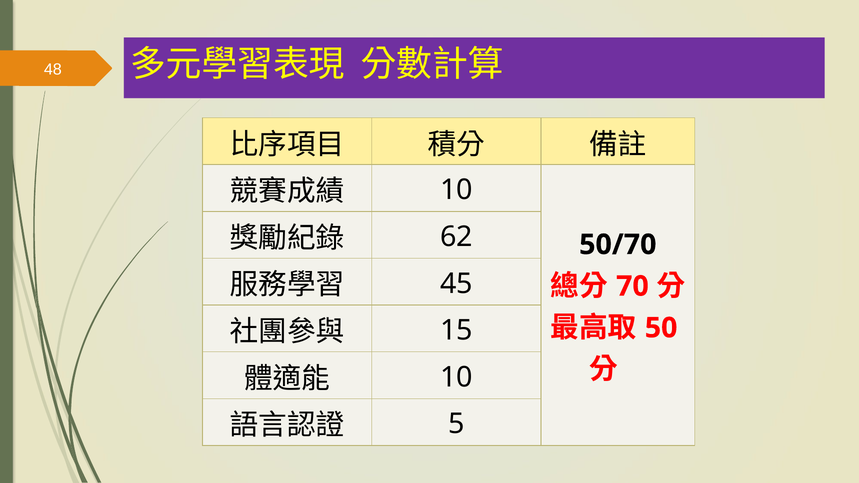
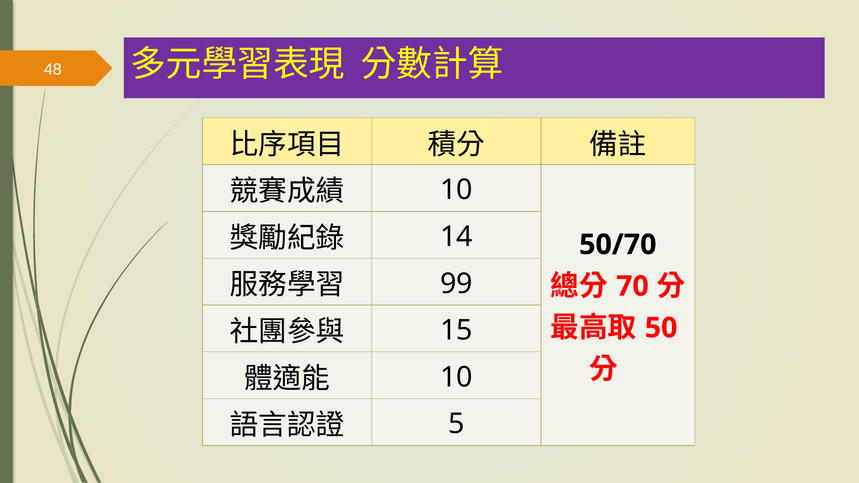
62: 62 -> 14 (456, 237)
45: 45 -> 99 (456, 284)
